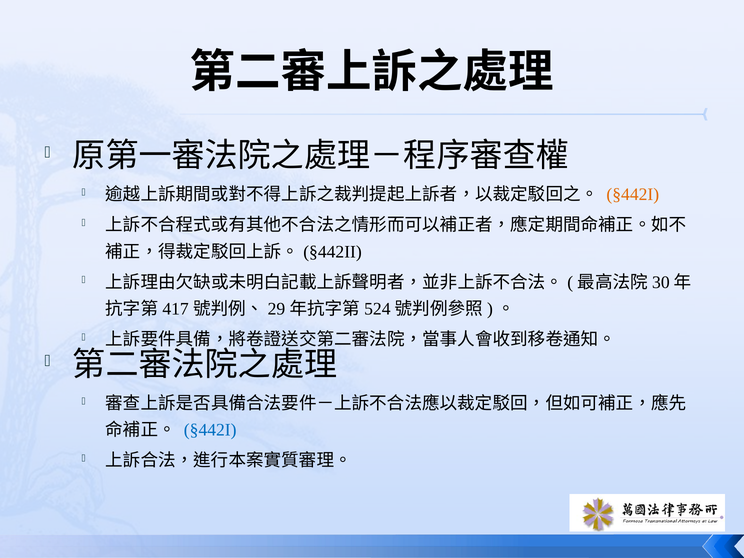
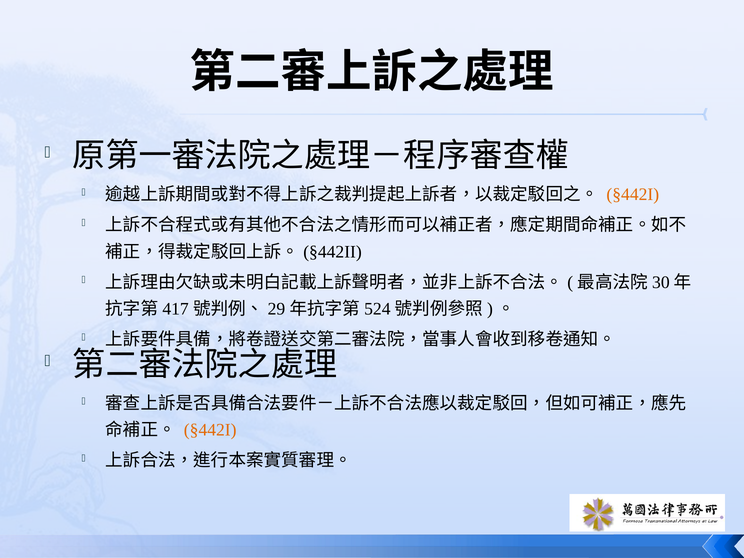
§442I colour: blue -> orange (210, 430)
